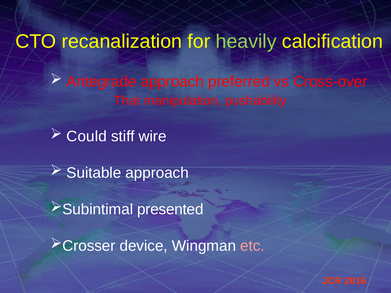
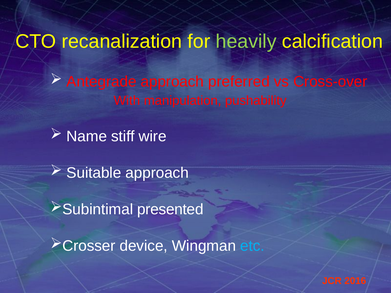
That: That -> With (127, 101)
Could: Could -> Name (87, 137)
etc colour: pink -> light blue (252, 246)
